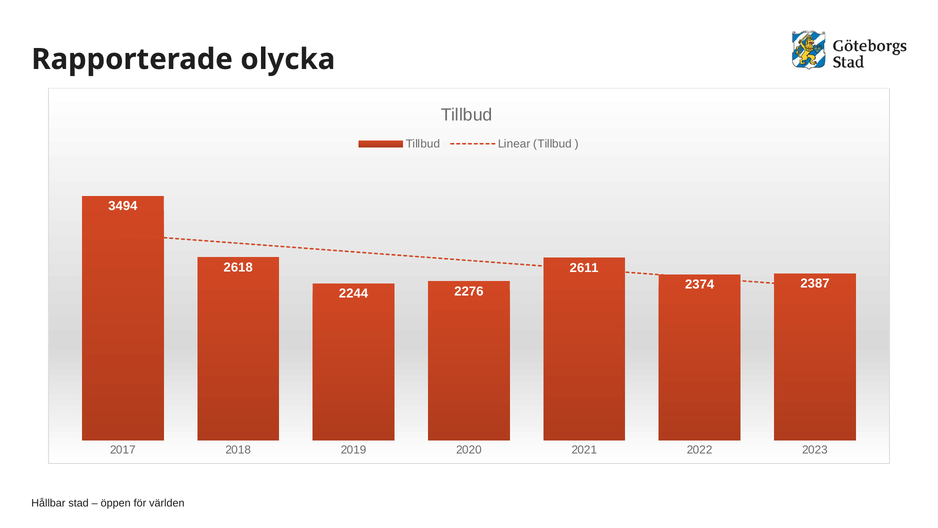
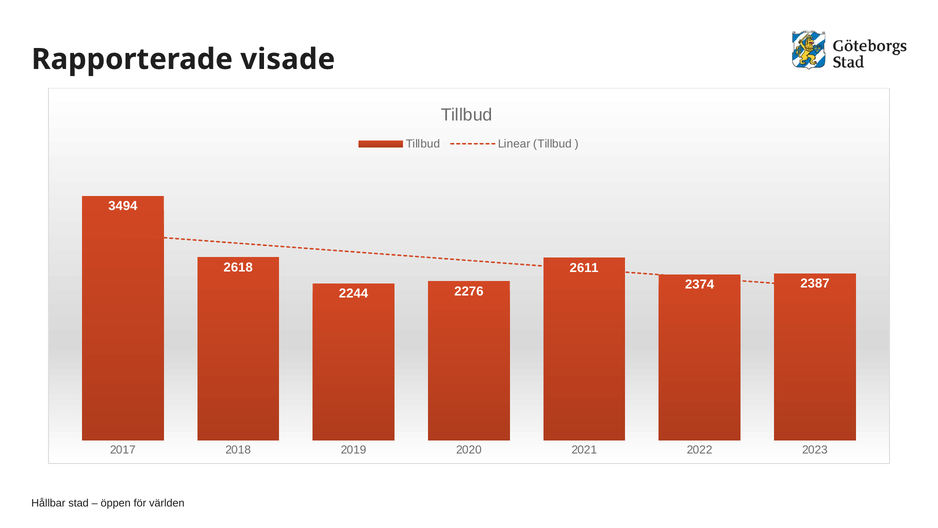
olycka: olycka -> visade (288, 59)
